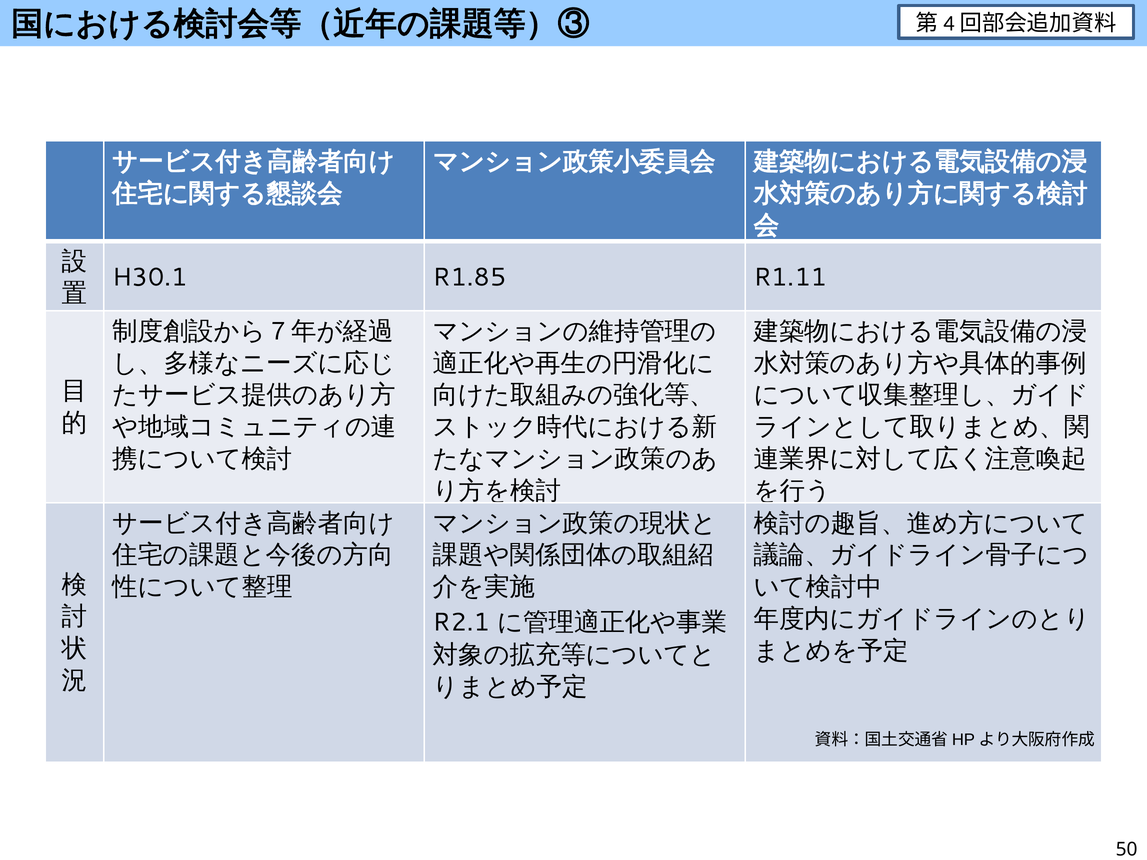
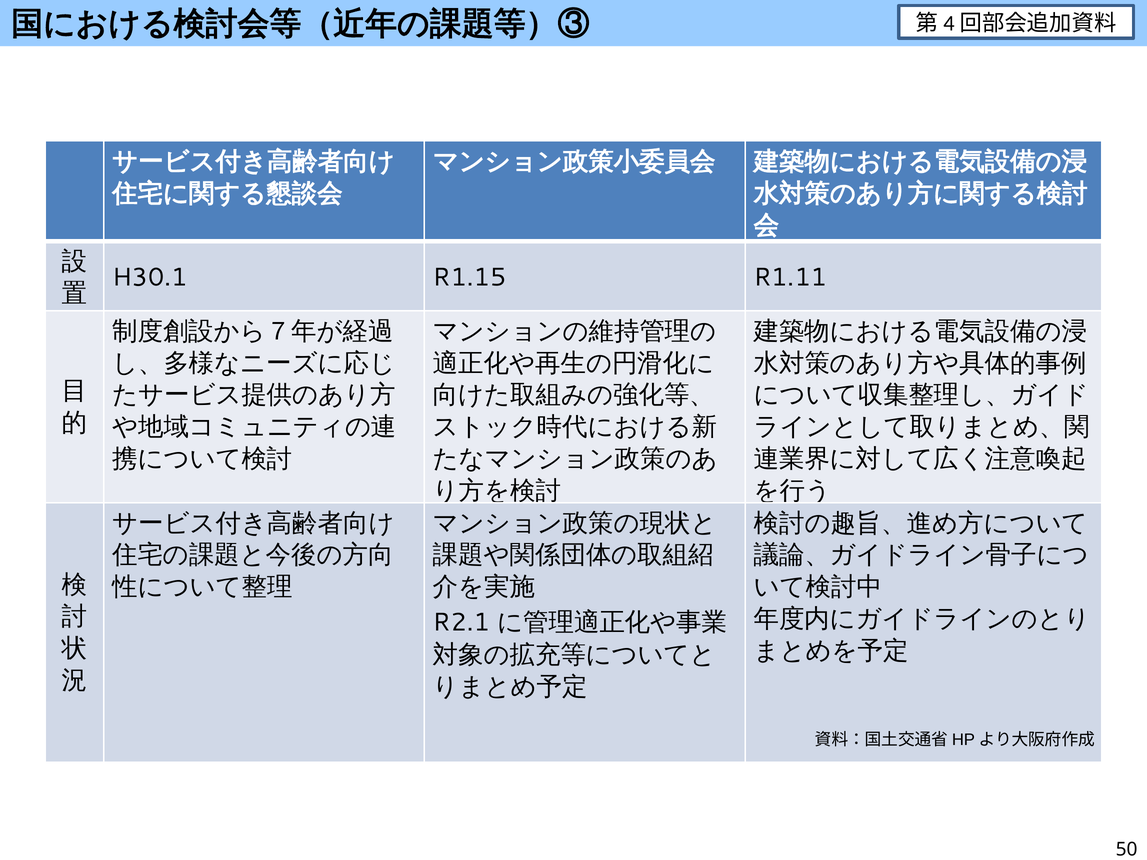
R1.85: R1.85 -> R1.15 (470, 277)
